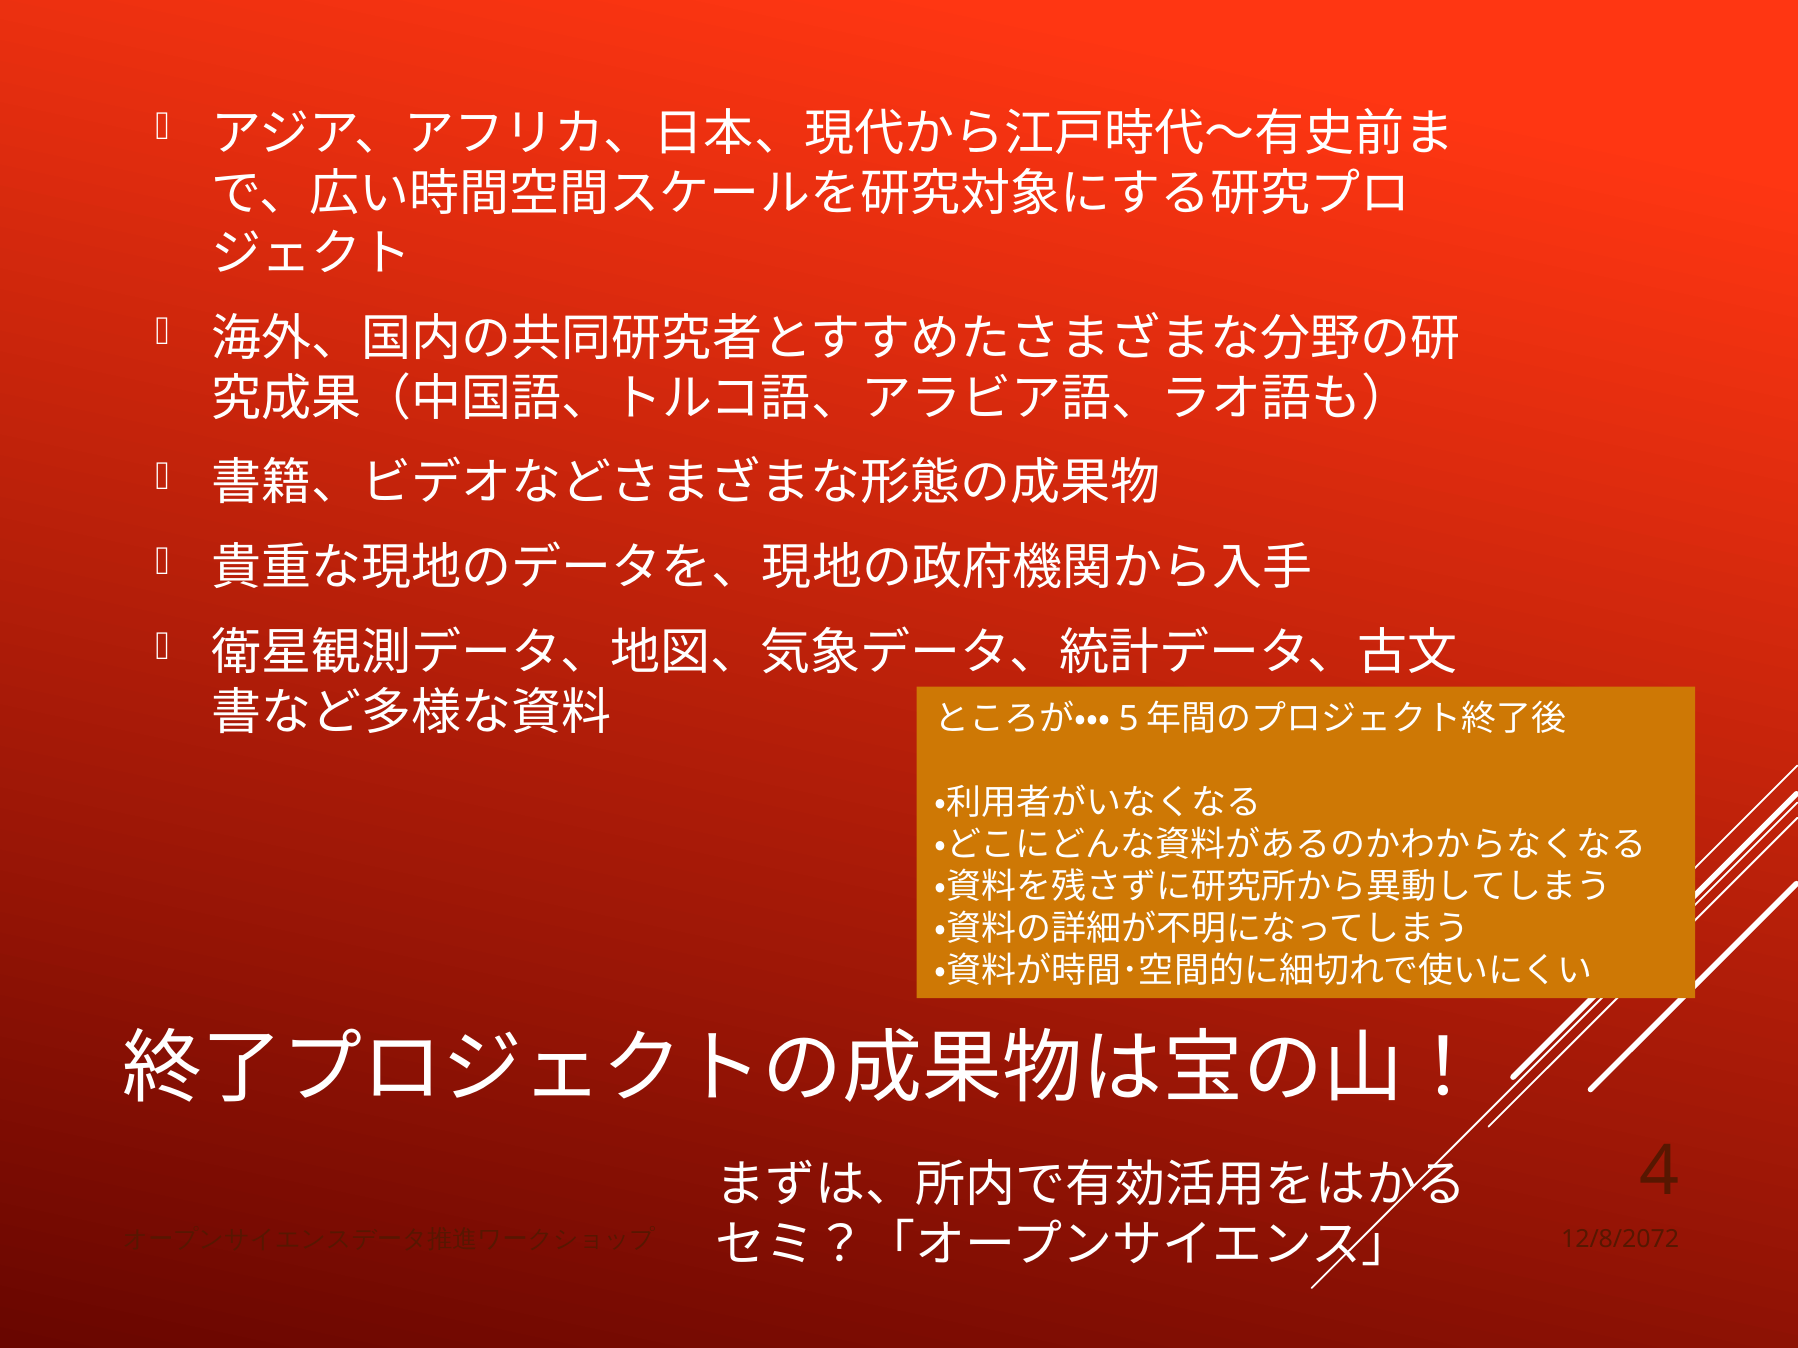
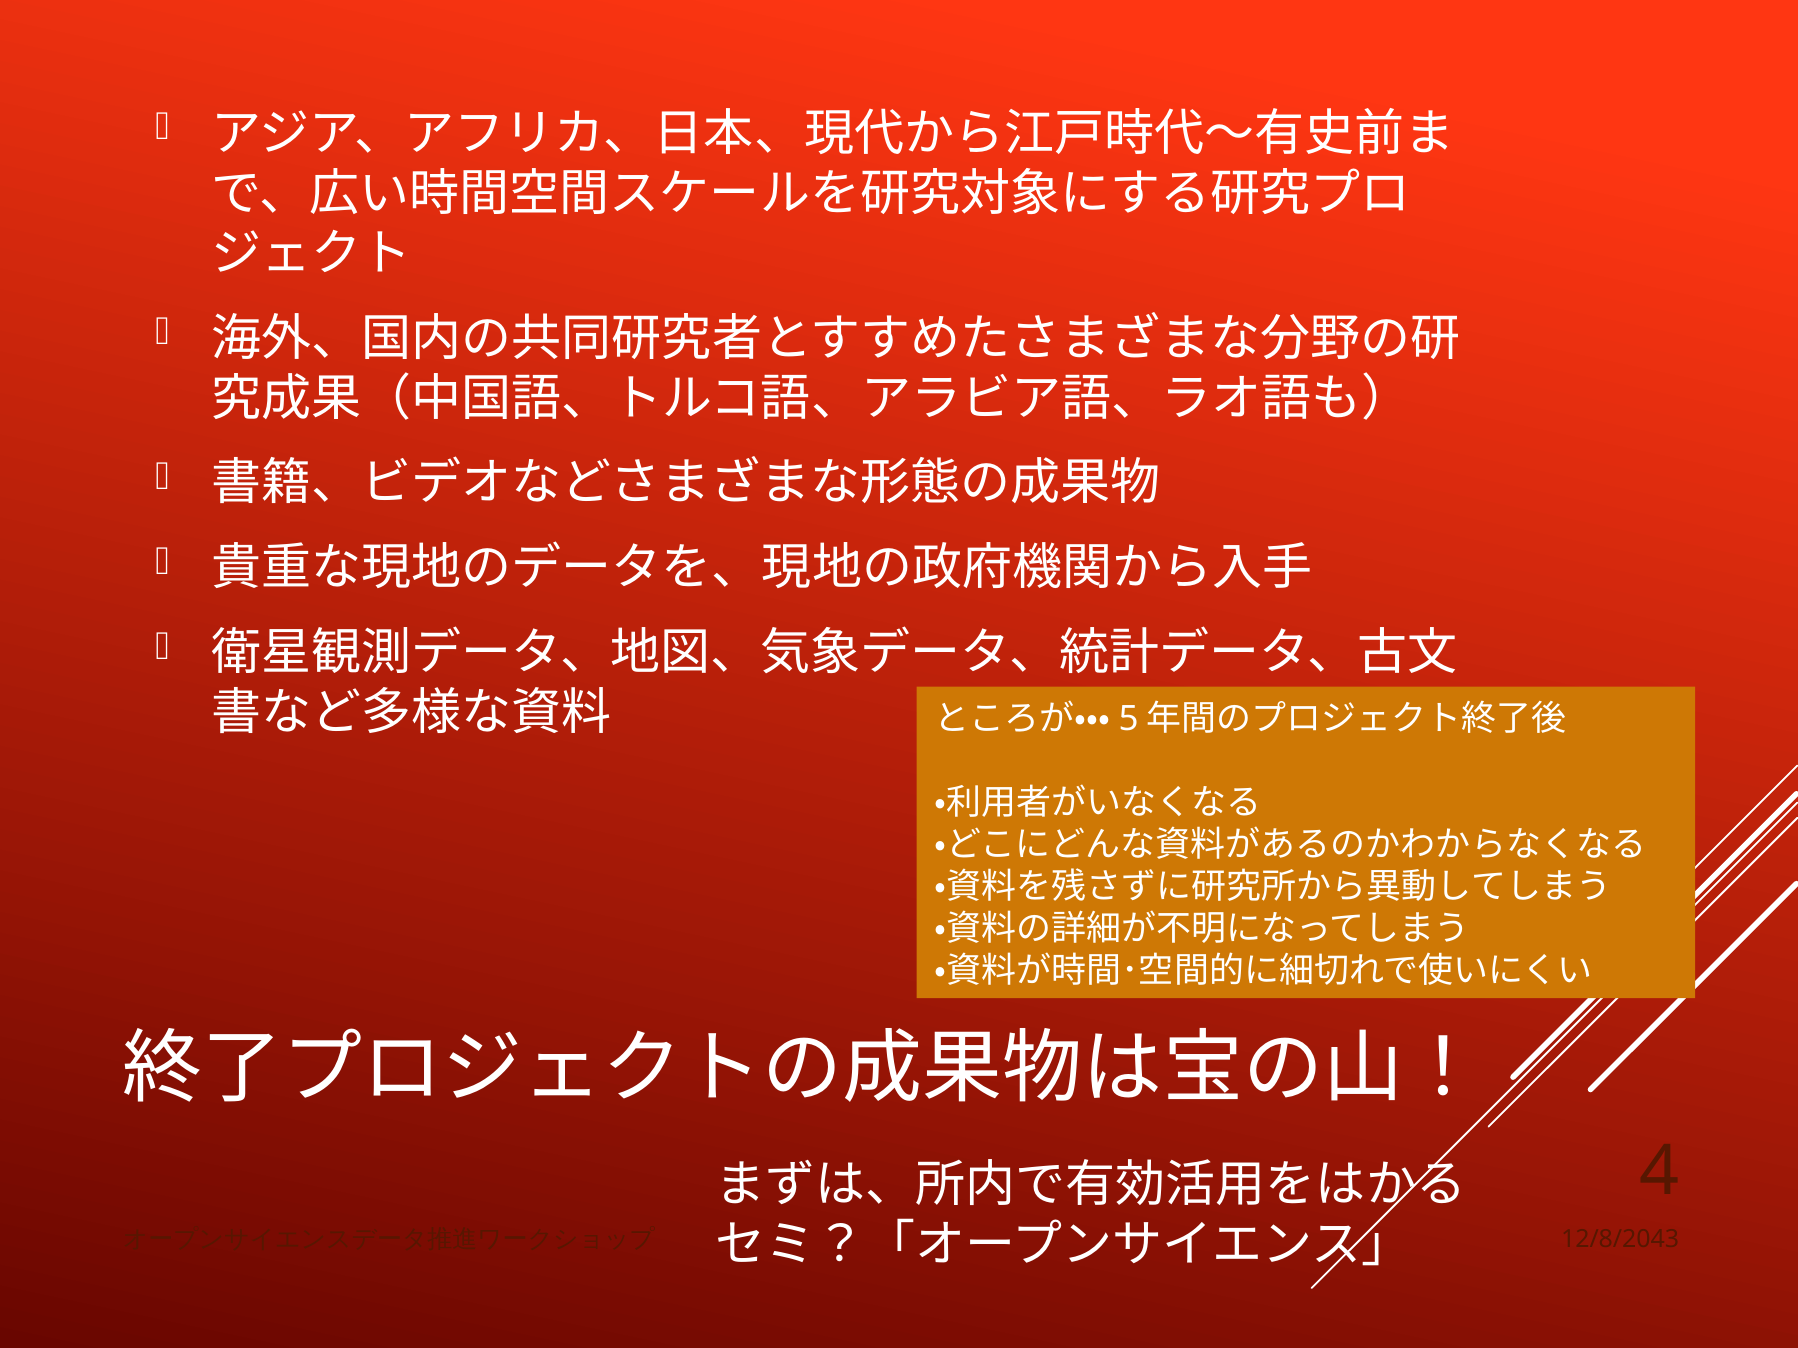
12/8/2072: 12/8/2072 -> 12/8/2043 (1620, 1239)
